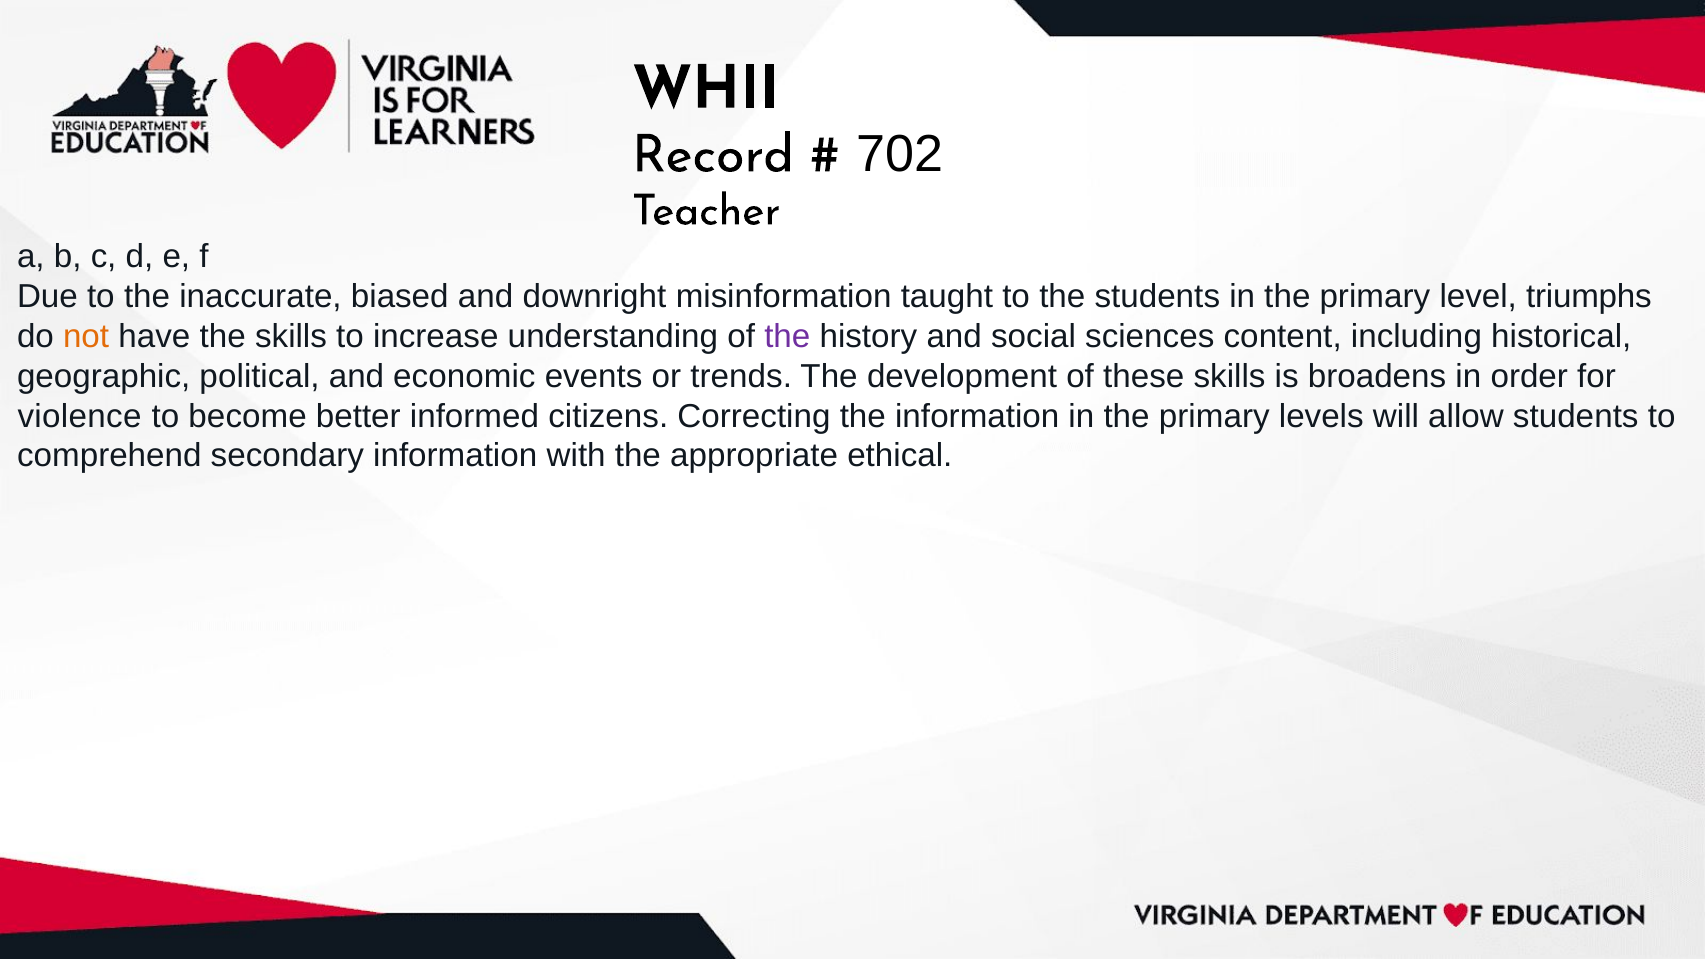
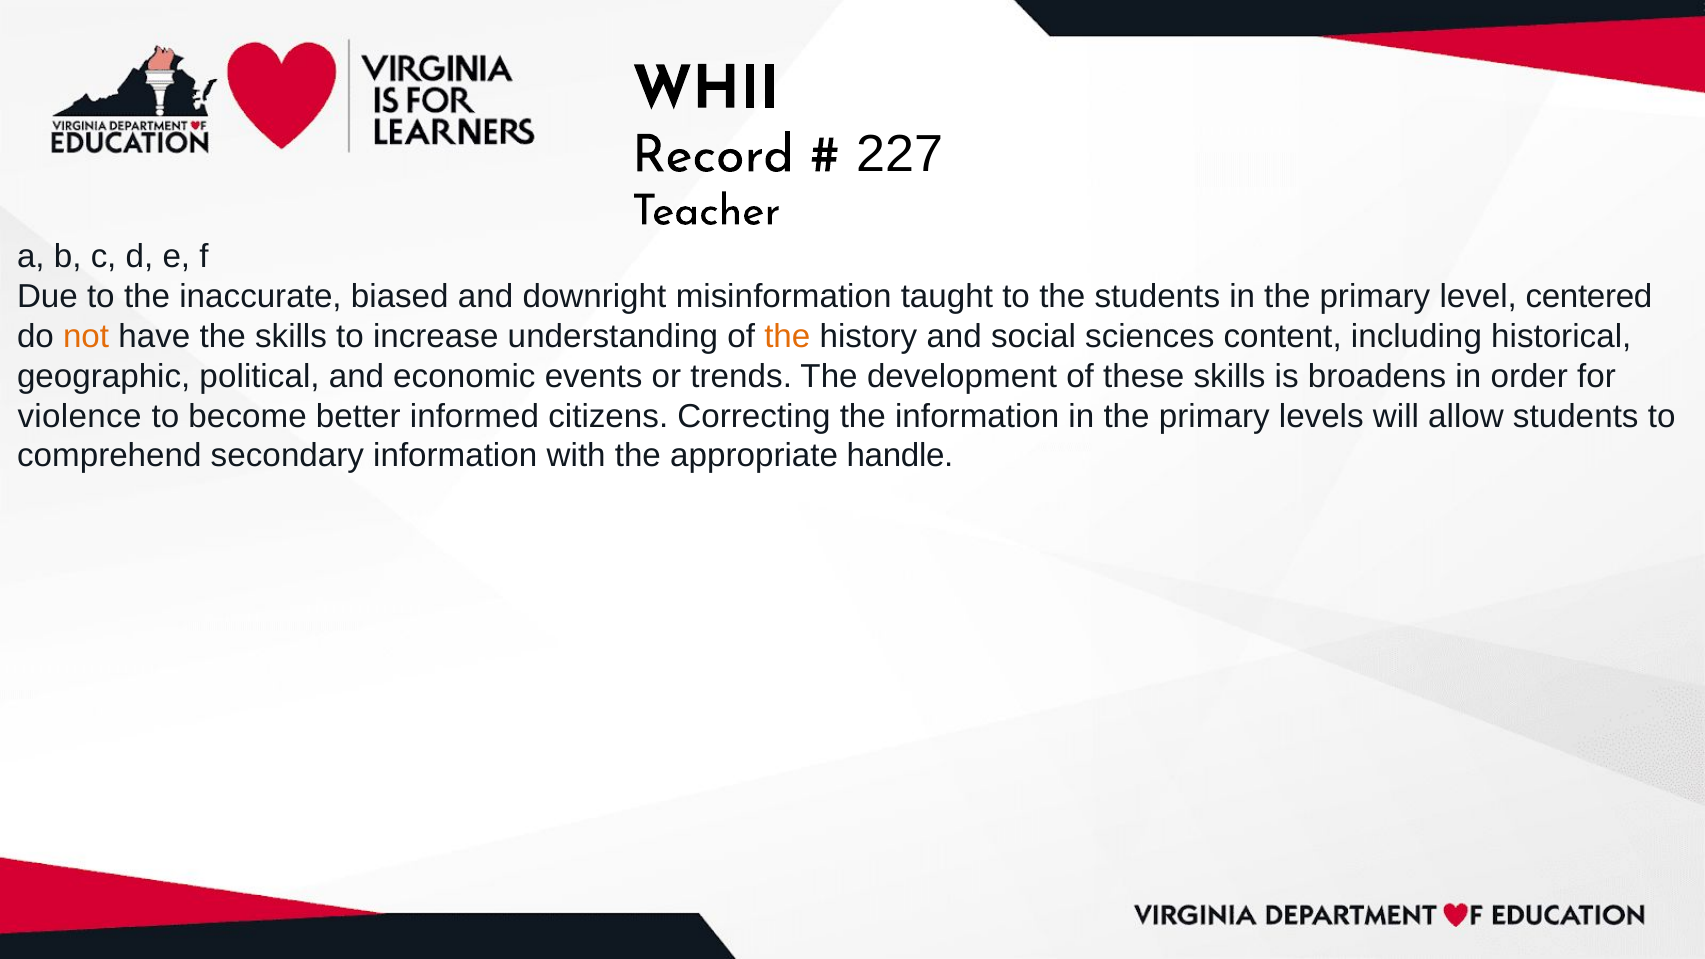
702: 702 -> 227 (900, 154)
triumphs: triumphs -> centered (1589, 297)
the colour: purple -> orange (787, 337)
ethical: ethical -> handle (900, 456)
